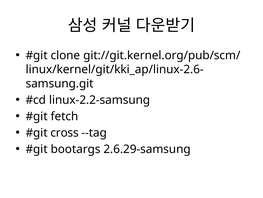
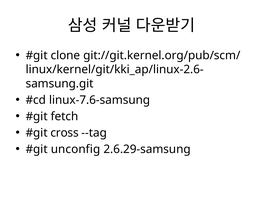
linux-2.2-samsung: linux-2.2-samsung -> linux-7.6-samsung (100, 100)
bootargs: bootargs -> unconfig (76, 149)
